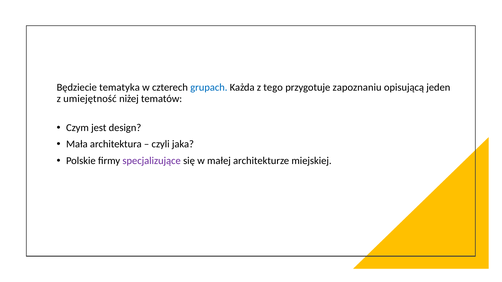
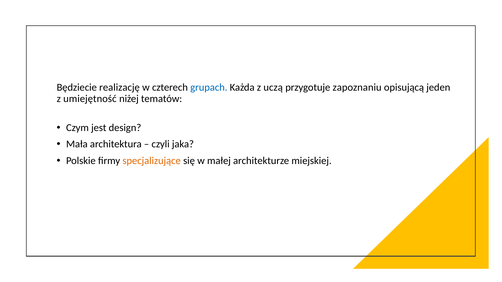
tematyka: tematyka -> realizację (119, 87)
tego: tego -> uczą (273, 87)
specjalizujące colour: purple -> orange (152, 161)
